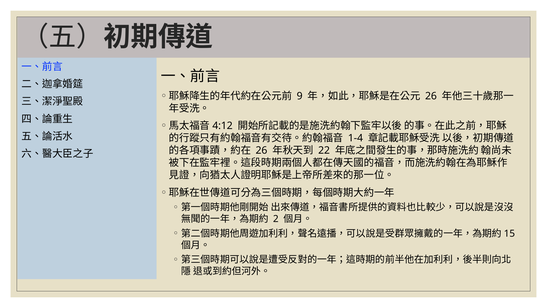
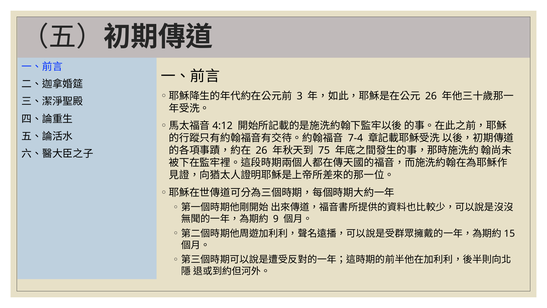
9: 9 -> 3 (300, 96)
1-4: 1-4 -> 7-4 (355, 138)
22: 22 -> 75 (324, 150)
2: 2 -> 9 (276, 219)
